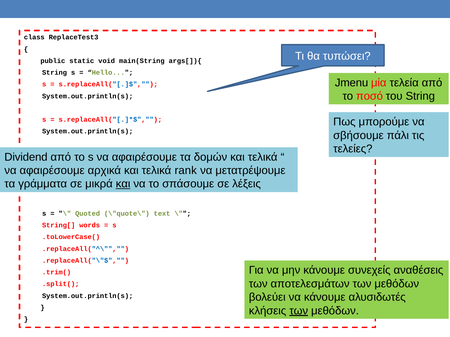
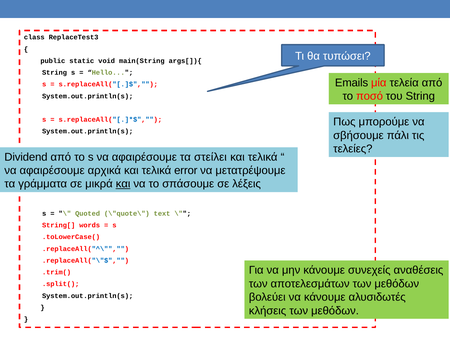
Jmenu: Jmenu -> Emails (352, 83)
δομών: δομών -> στείλει (210, 157)
rank: rank -> error (186, 171)
των underline: present -> none (299, 311)
